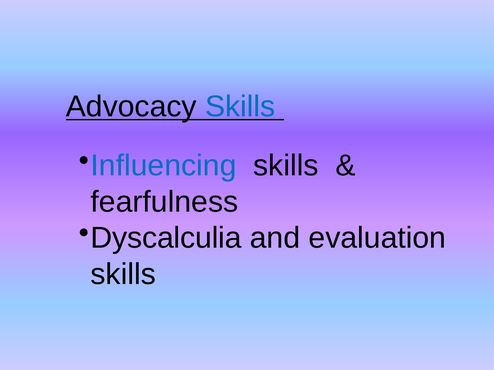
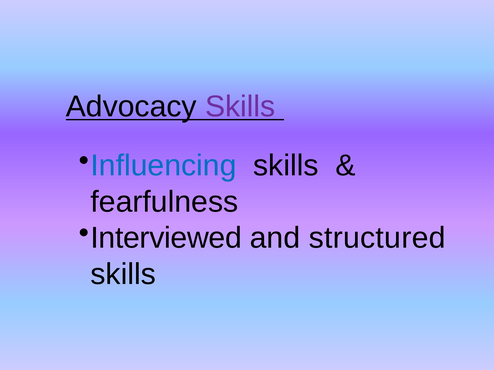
Skills colour: blue -> purple (240, 107)
Dyscalculia: Dyscalculia -> Interviewed (166, 238)
evaluation: evaluation -> structured (377, 238)
